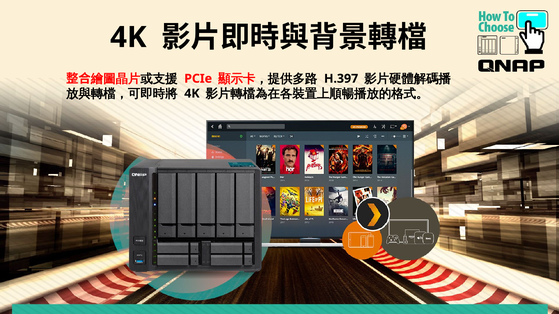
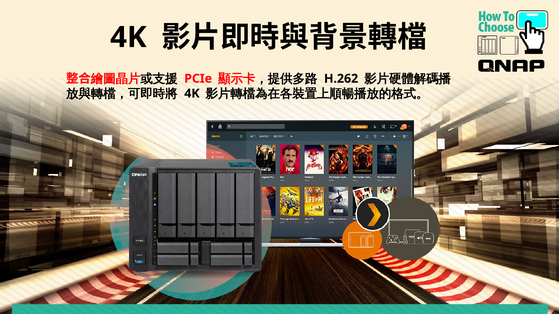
H.397: H.397 -> H.262 (341, 79)
